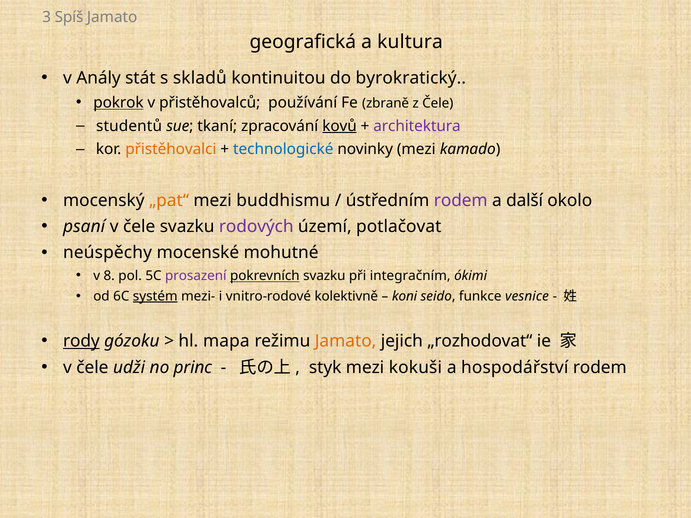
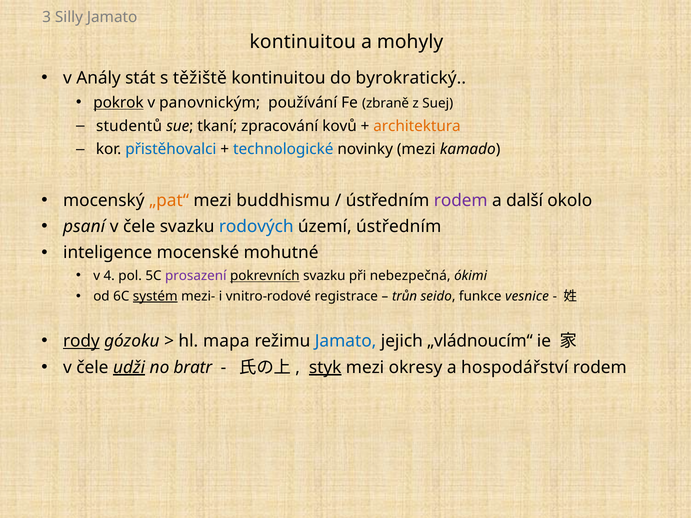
Spíš: Spíš -> Silly (69, 17)
geografická: geografická -> kontinuitou (303, 42)
kultura: kultura -> mohyly (410, 42)
skladů: skladů -> těžiště (200, 78)
přistěhovalců: přistěhovalců -> panovnickým (210, 103)
z Čele: Čele -> Suej (438, 103)
kovů underline: present -> none (340, 126)
architektura colour: purple -> orange (417, 126)
přistěhovalci colour: orange -> blue (171, 149)
rodových colour: purple -> blue (256, 227)
území potlačovat: potlačovat -> ústředním (399, 227)
neúspěchy: neúspěchy -> inteligence (108, 253)
8: 8 -> 4 (109, 276)
integračním: integračním -> nebezpečná (410, 276)
kolektivně: kolektivně -> registrace (346, 297)
koni: koni -> trůn (405, 297)
Jamato colour: orange -> blue (346, 341)
„rozhodovat“: „rozhodovat“ -> „vládnoucím“ (480, 341)
udži underline: none -> present (129, 367)
princ: princ -> bratr (193, 367)
styk underline: none -> present (325, 367)
kokuši: kokuši -> okresy (416, 367)
